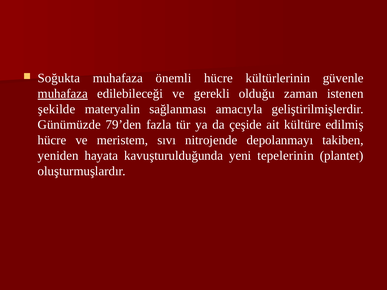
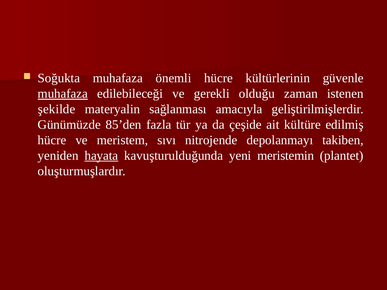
79’den: 79’den -> 85’den (124, 125)
hayata underline: none -> present (101, 156)
tepelerinin: tepelerinin -> meristemin (286, 156)
